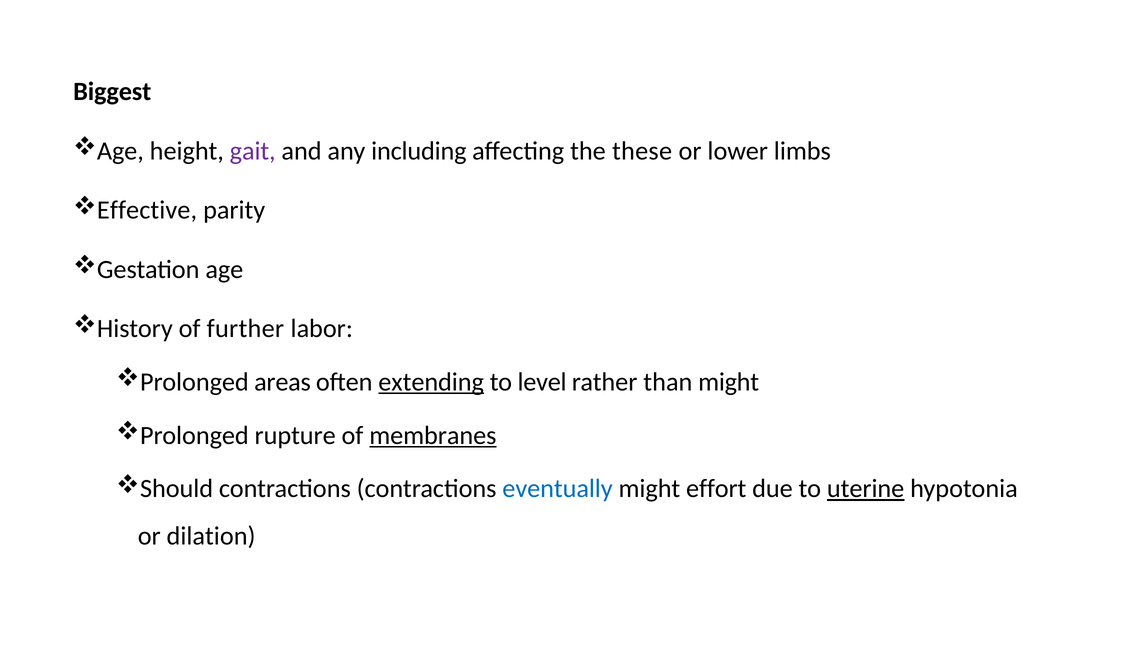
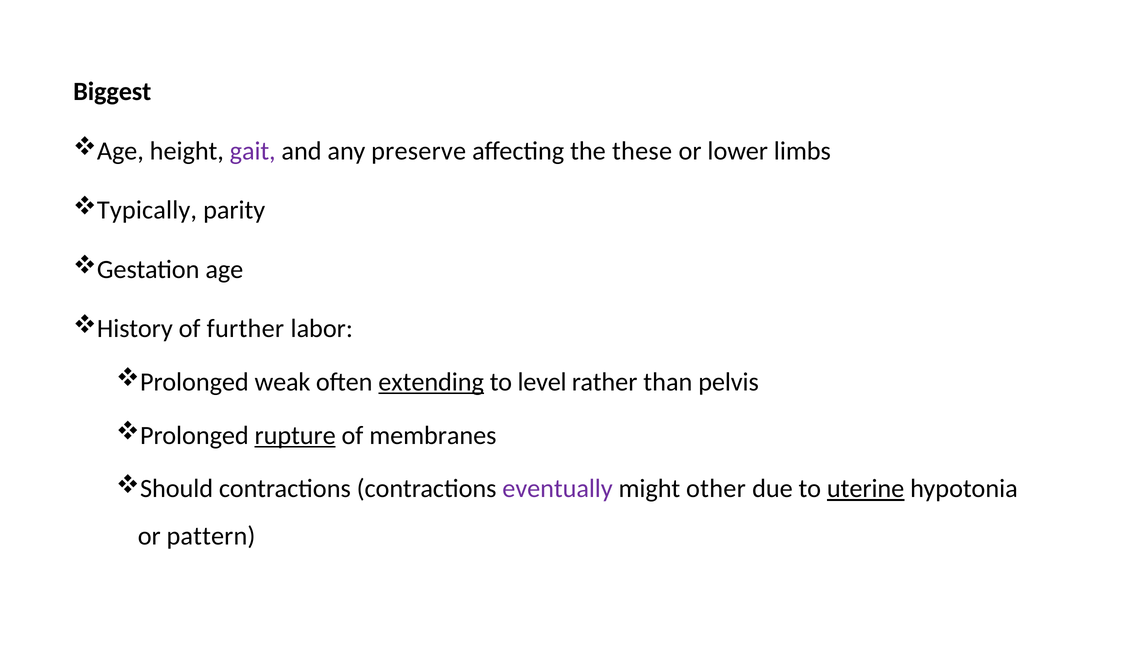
including: including -> preserve (419, 151)
Effective: Effective -> Typically (147, 210)
areas: areas -> weak (282, 382)
than might: might -> pelvis (729, 382)
rupture underline: none -> present (295, 435)
membranes underline: present -> none (433, 435)
eventually colour: blue -> purple (558, 489)
effort: effort -> other (716, 489)
dilation: dilation -> pattern (211, 536)
